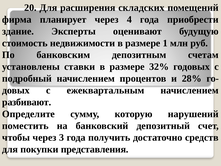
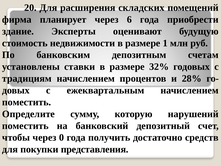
4: 4 -> 6 (129, 19)
подробный: подробный -> традициям (27, 78)
разбивают: разбивают -> поместить (27, 102)
3: 3 -> 0 (62, 137)
